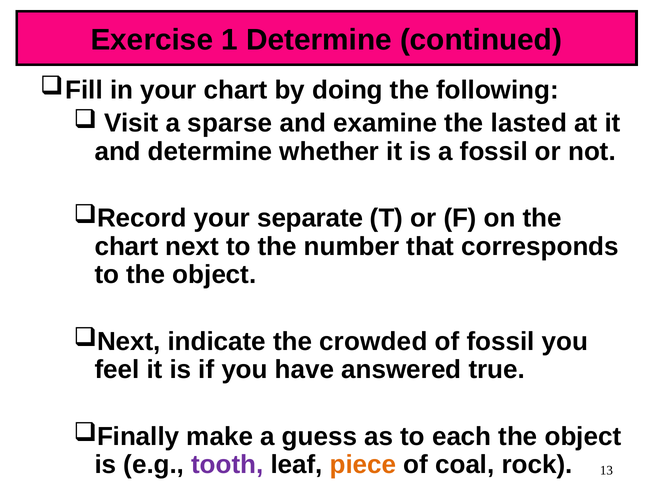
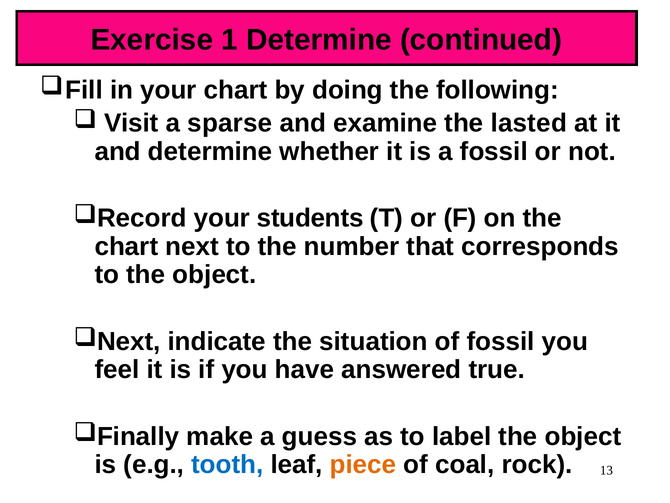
separate: separate -> students (310, 218)
crowded: crowded -> situation (374, 341)
each: each -> label (462, 436)
tooth colour: purple -> blue (227, 464)
